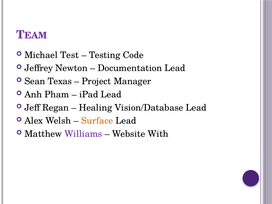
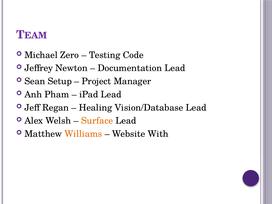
Test: Test -> Zero (70, 55)
Texas: Texas -> Setup (60, 81)
Williams colour: purple -> orange (83, 134)
